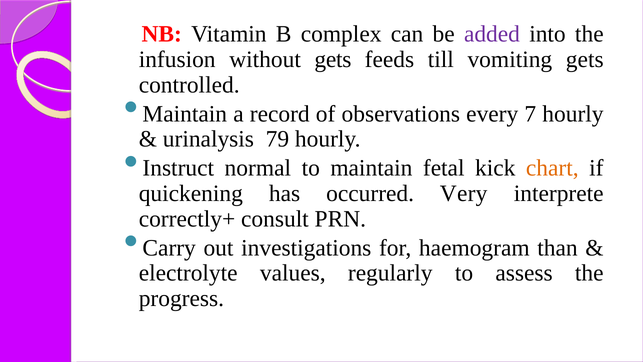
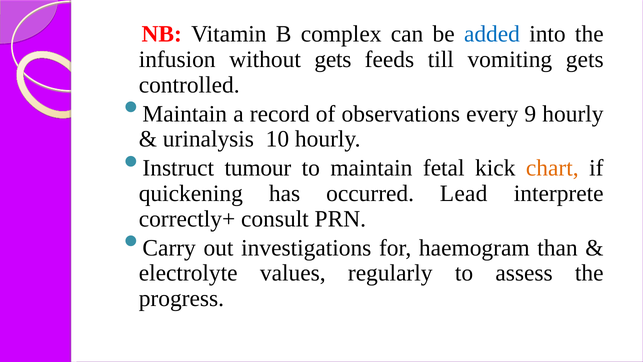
added colour: purple -> blue (492, 34)
7: 7 -> 9 (530, 114)
79: 79 -> 10 (277, 139)
normal: normal -> tumour (258, 168)
Very: Very -> Lead (464, 193)
